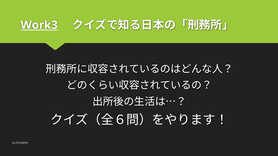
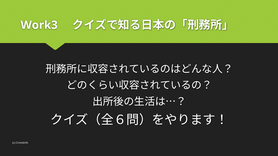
Work3 underline: present -> none (39, 25)
